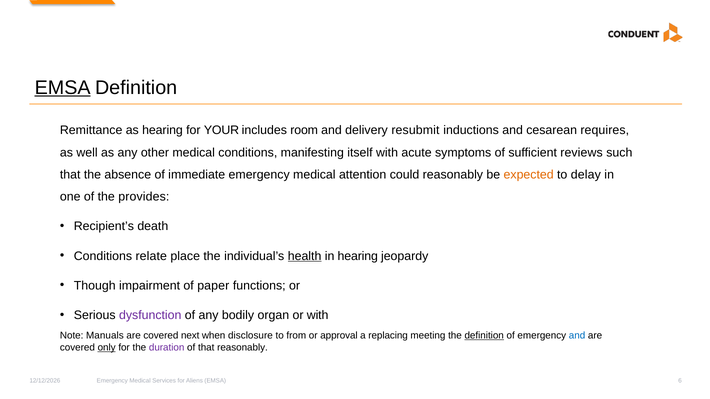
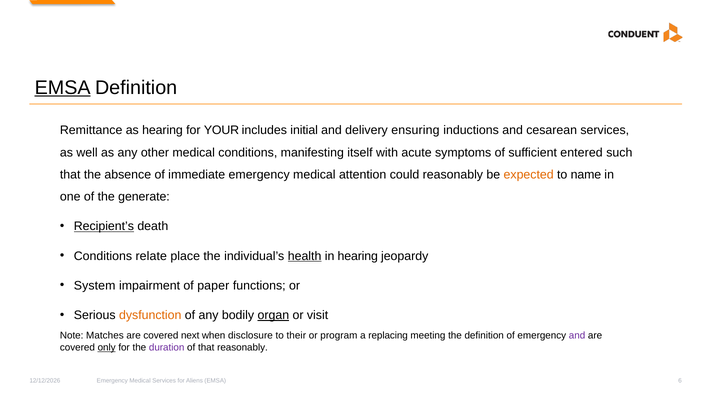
room: room -> initial (304, 130)
resubmit: resubmit -> ensuring (415, 130)
cesarean requires: requires -> services (605, 130)
reviews: reviews -> entered (582, 153)
delay: delay -> name (586, 175)
provides: provides -> generate (144, 197)
Recipient’s underline: none -> present (104, 227)
Though: Though -> System (95, 286)
dysfunction colour: purple -> orange (150, 315)
organ underline: none -> present (273, 315)
or with: with -> visit (318, 315)
Manuals: Manuals -> Matches (105, 336)
from: from -> their (296, 336)
approval: approval -> program (339, 336)
definition underline: present -> none (484, 336)
and colour: blue -> purple (577, 336)
